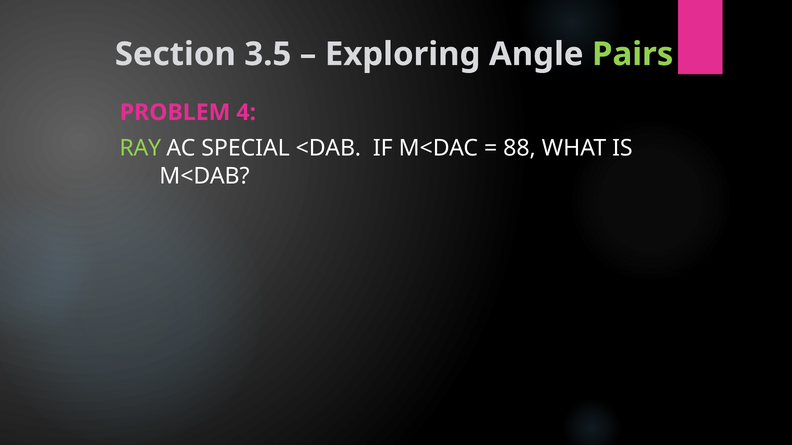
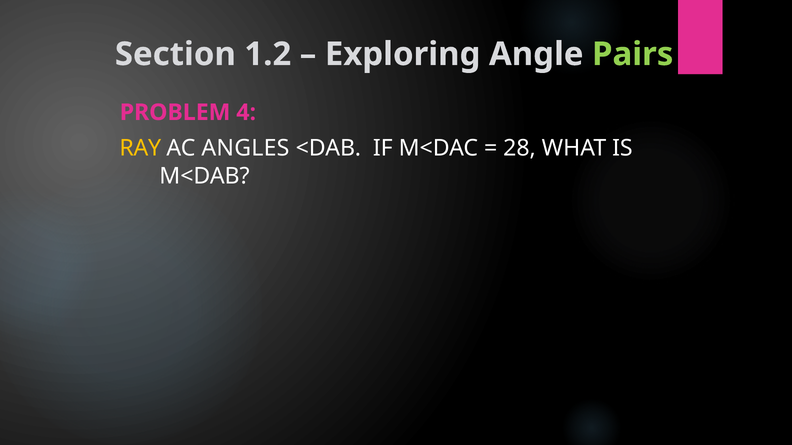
3.5: 3.5 -> 1.2 (268, 54)
RAY colour: light green -> yellow (140, 148)
SPECIAL: SPECIAL -> ANGLES (245, 148)
88: 88 -> 28 (520, 148)
